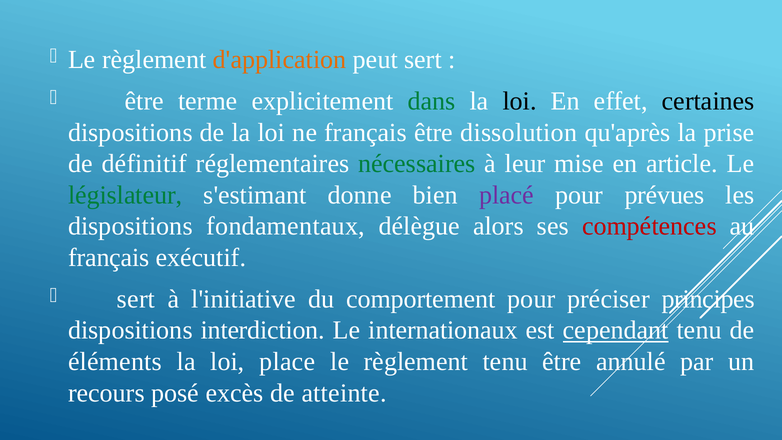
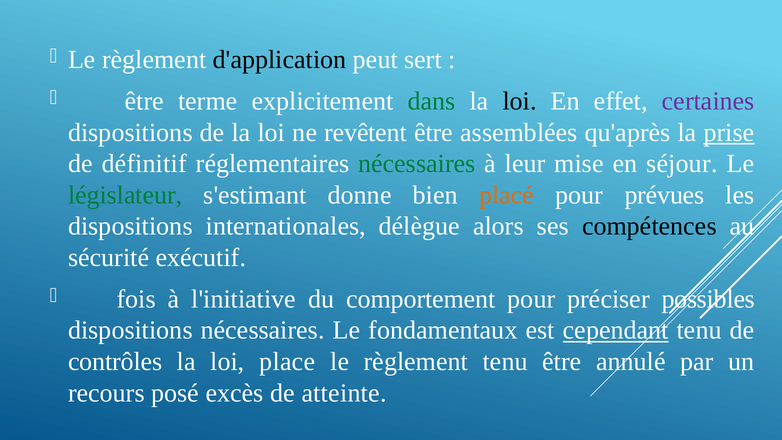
d'application colour: orange -> black (280, 60)
certaines colour: black -> purple (708, 101)
ne français: français -> revêtent (366, 132)
dissolution: dissolution -> assemblées (519, 132)
prise underline: none -> present (729, 132)
article: article -> séjour (682, 164)
placé colour: purple -> orange (507, 195)
fondamentaux: fondamentaux -> internationales (286, 226)
compétences colour: red -> black (649, 226)
français: français -> sécurité (109, 258)
sert: sert -> fois (136, 299)
principes: principes -> possibles (708, 299)
dispositions interdiction: interdiction -> nécessaires (263, 330)
internationaux: internationaux -> fondamentaux (443, 330)
éléments: éléments -> contrôles (115, 362)
